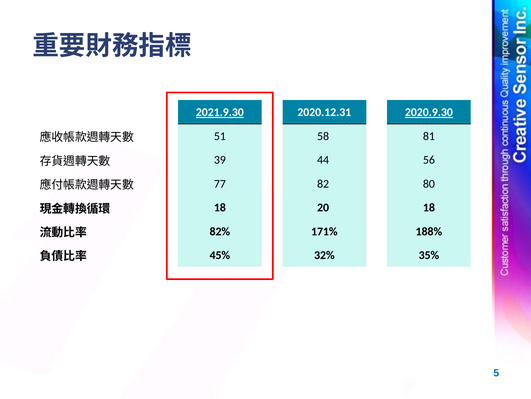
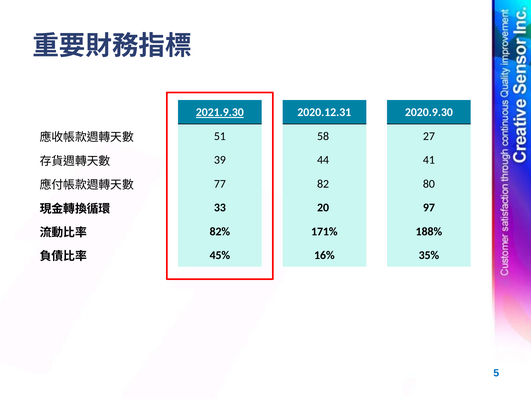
2020.9.30 underline: present -> none (429, 112)
81: 81 -> 27 (429, 136)
56: 56 -> 41 (429, 160)
18: 18 -> 33 (220, 207)
20 18: 18 -> 97 (429, 207)
32%: 32% -> 16% (324, 255)
